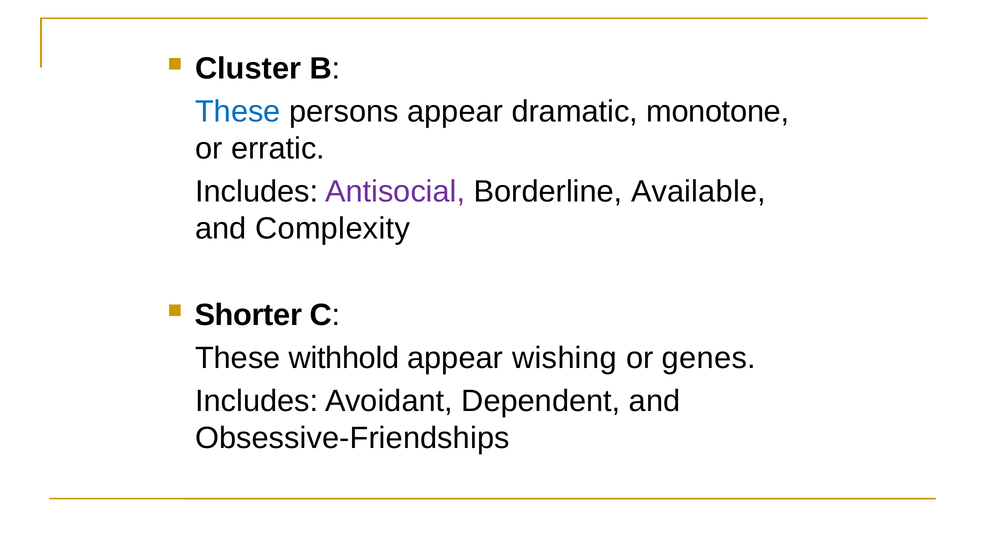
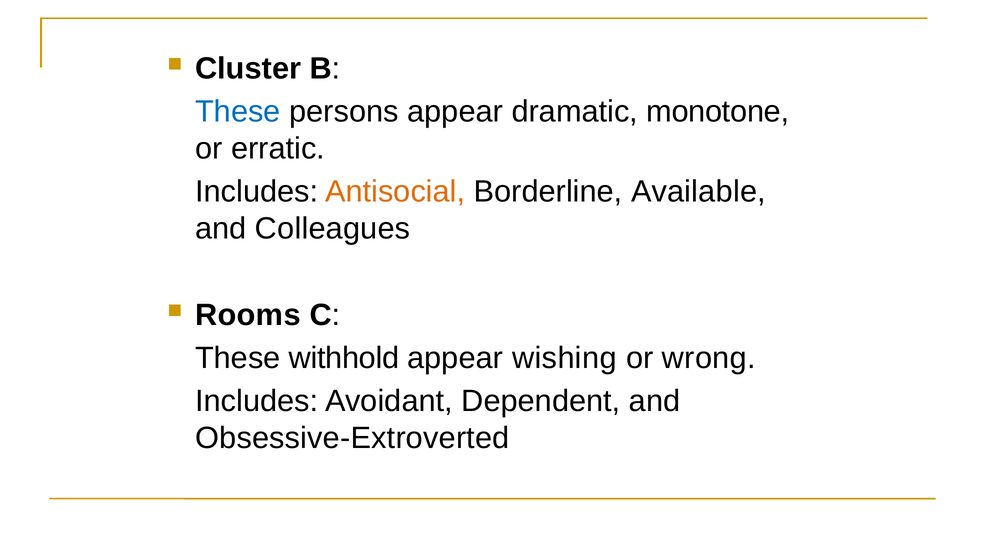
Antisocial colour: purple -> orange (395, 192)
Complexity: Complexity -> Colleagues (333, 229)
Shorter: Shorter -> Rooms (248, 315)
genes: genes -> wrong (709, 358)
Obsessive-Friendships: Obsessive-Friendships -> Obsessive-Extroverted (352, 438)
